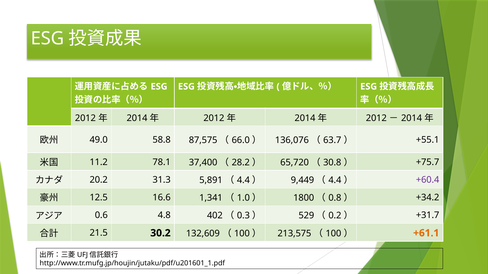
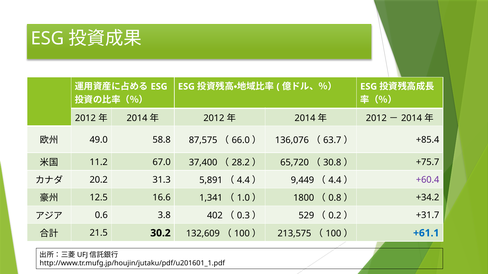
+55.1: +55.1 -> +85.4 (428, 140)
78.1: 78.1 -> 67.0 (162, 162)
4.8: 4.8 -> 3.8 (164, 216)
+61.1 colour: orange -> blue (426, 233)
